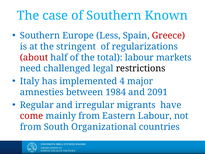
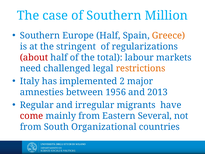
Known: Known -> Million (166, 16)
Europe Less: Less -> Half (108, 36)
Greece colour: red -> orange (169, 36)
restrictions colour: black -> orange (141, 68)
4: 4 -> 2 (122, 81)
1984: 1984 -> 1956 (116, 92)
2091: 2091 -> 2013 (158, 92)
Eastern Labour: Labour -> Several (155, 116)
